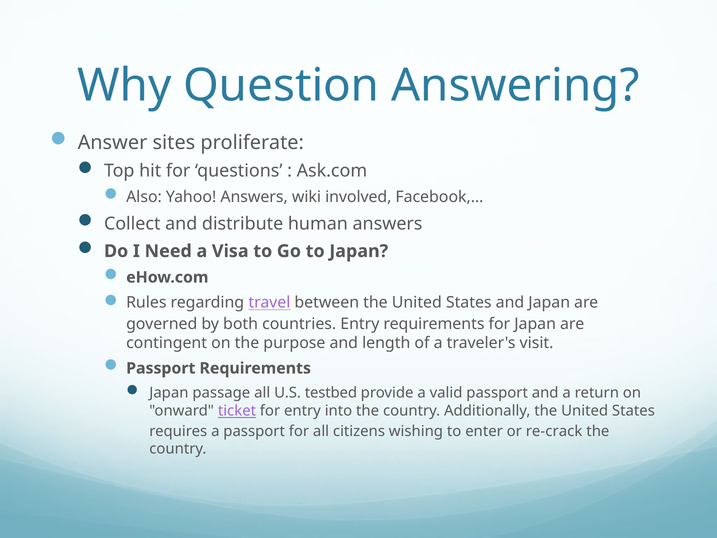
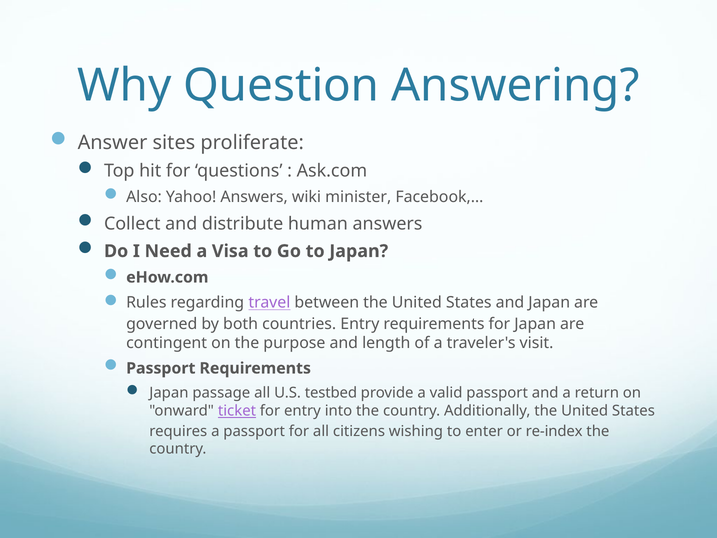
involved: involved -> minister (358, 197)
re-crack: re-crack -> re-index (554, 431)
